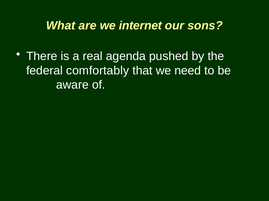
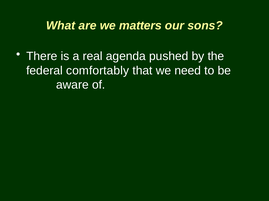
internet: internet -> matters (140, 26)
